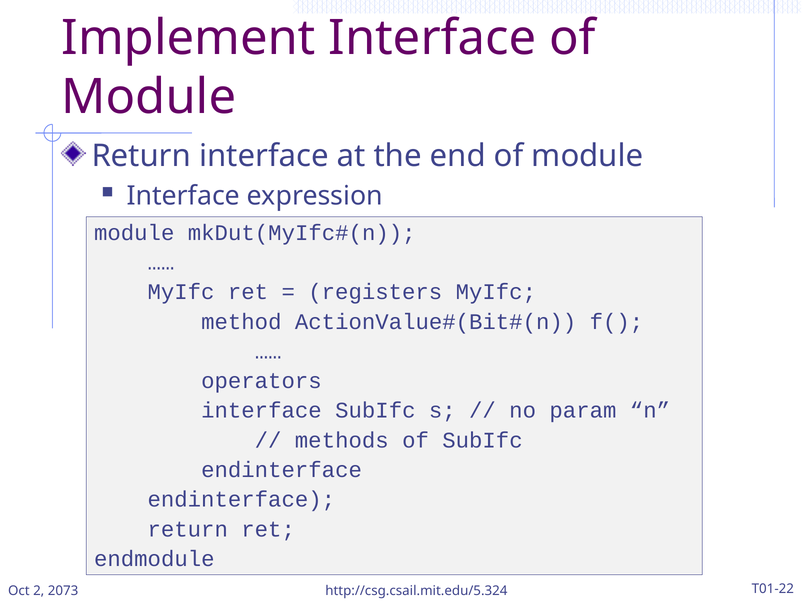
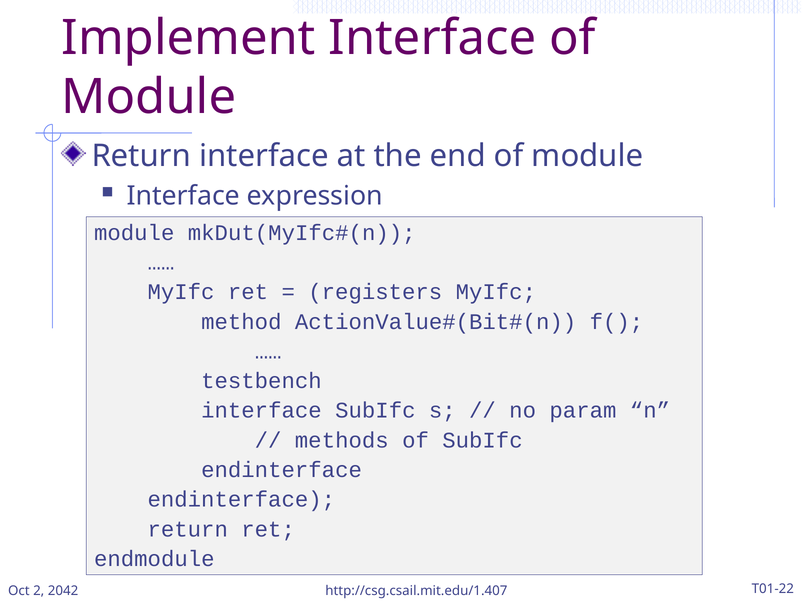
operators: operators -> testbench (261, 381)
2073: 2073 -> 2042 (63, 590)
http://csg.csail.mit.edu/5.324: http://csg.csail.mit.edu/5.324 -> http://csg.csail.mit.edu/1.407 (416, 590)
